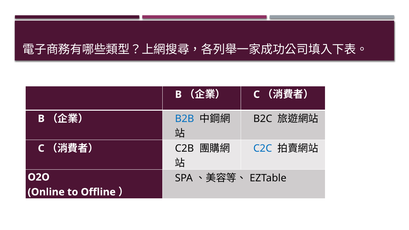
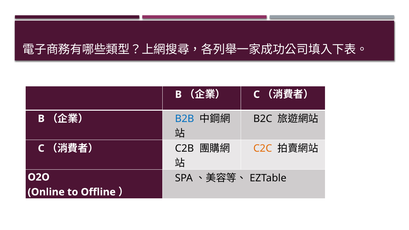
C2C colour: blue -> orange (263, 148)
